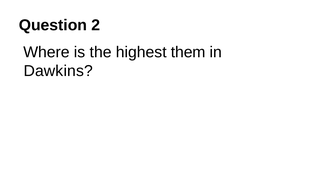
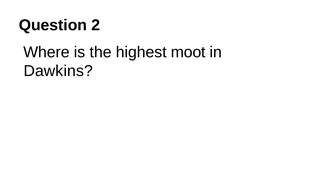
them: them -> moot (188, 52)
